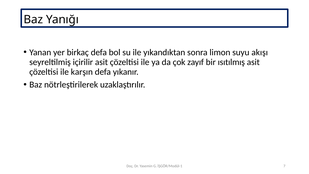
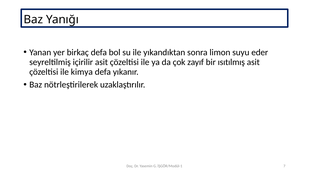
akışı: akışı -> eder (260, 52)
karşın: karşın -> kimya (82, 72)
